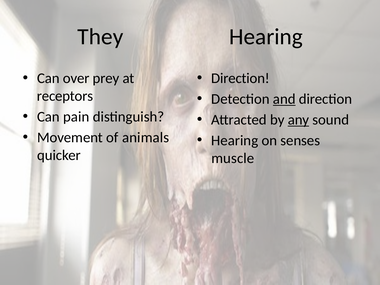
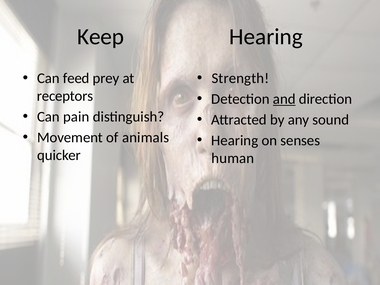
They: They -> Keep (101, 37)
over: over -> feed (76, 78)
Direction: Direction -> Strength (240, 78)
any underline: present -> none (298, 120)
muscle: muscle -> human (233, 158)
